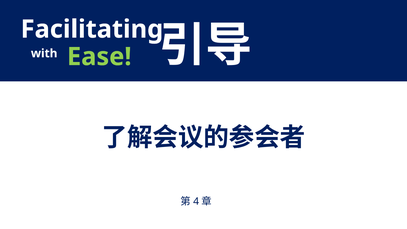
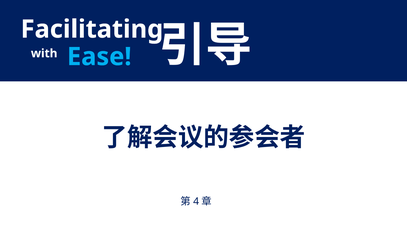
Ease colour: light green -> light blue (99, 57)
